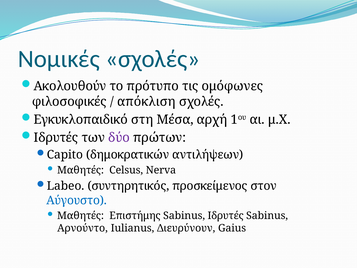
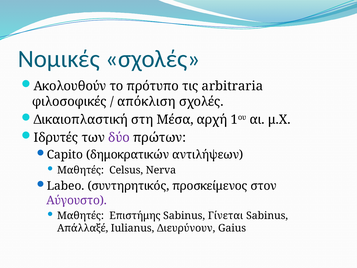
ομόφωνες: ομόφωνες -> arbitraria (232, 86)
Εγκυκλοπαιδικό: Εγκυκλοπαιδικό -> Δικαιοπλαστική (81, 119)
Αύγουστο colour: blue -> purple (77, 200)
Sabinus Ιδρυτές: Ιδρυτές -> Γίνεται (226, 216)
Aρνούντο: Aρνούντο -> Απάλλαξέ (83, 228)
